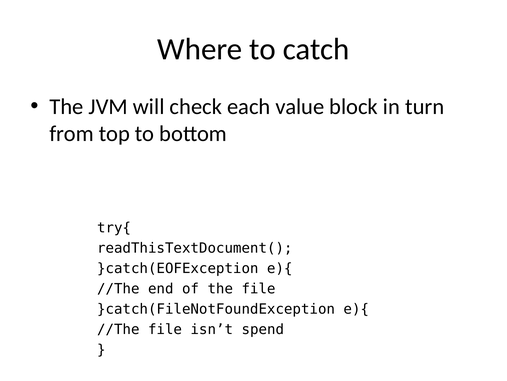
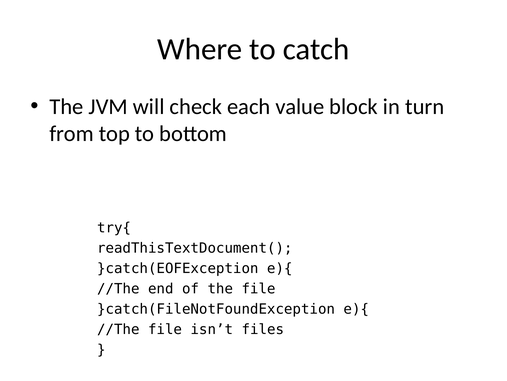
spend: spend -> files (263, 329)
